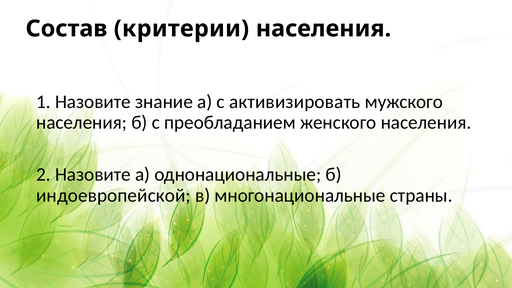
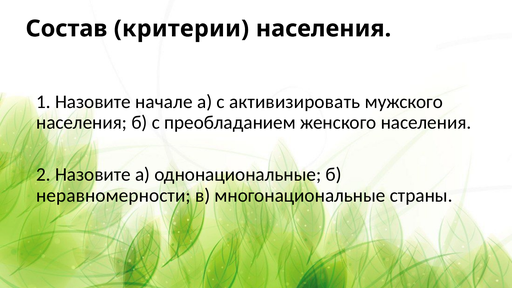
знание: знание -> начале (164, 102)
индоевропейской: индоевропейской -> неравномерности (113, 195)
